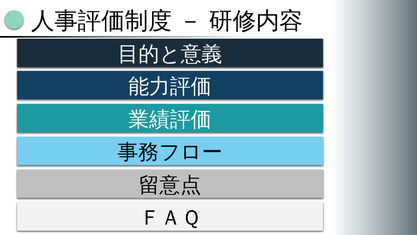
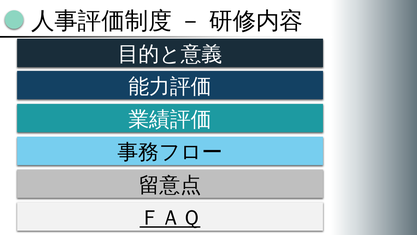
ＦＡＱ underline: none -> present (170, 218)
